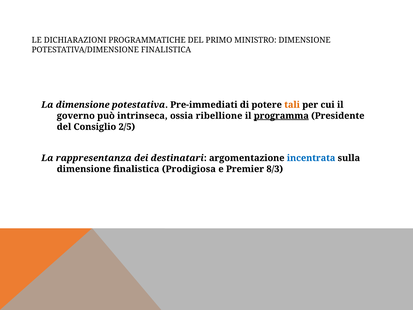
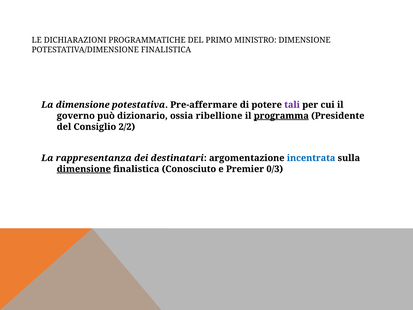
Pre-immediati: Pre-immediati -> Pre-affermare (204, 105)
tali colour: orange -> purple (292, 105)
intrinseca: intrinseca -> dizionario (142, 116)
2/5: 2/5 -> 2/2 (127, 127)
dimensione underline: none -> present (84, 169)
Prodigiosa: Prodigiosa -> Conosciuto (189, 169)
8/3: 8/3 -> 0/3 (275, 169)
